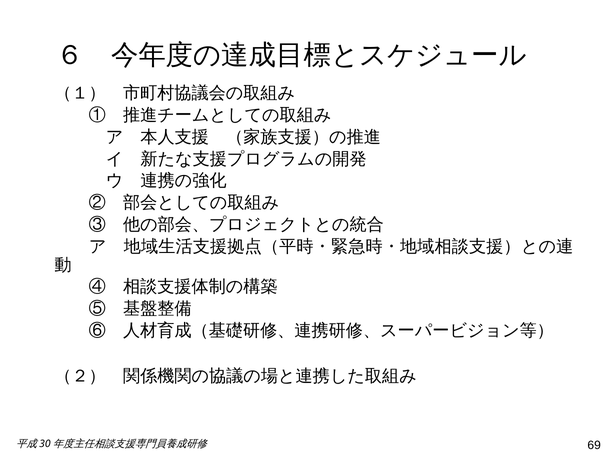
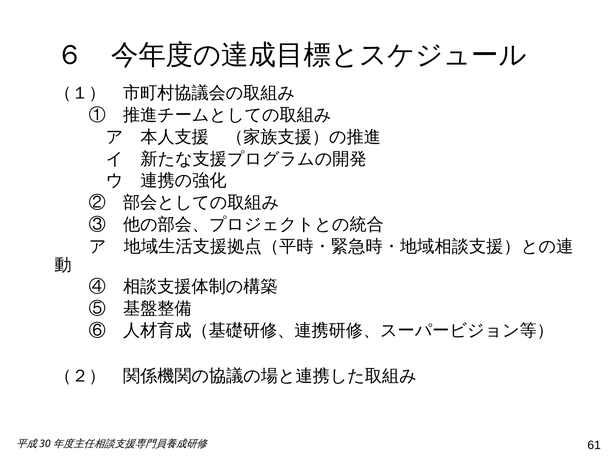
69: 69 -> 61 (594, 445)
